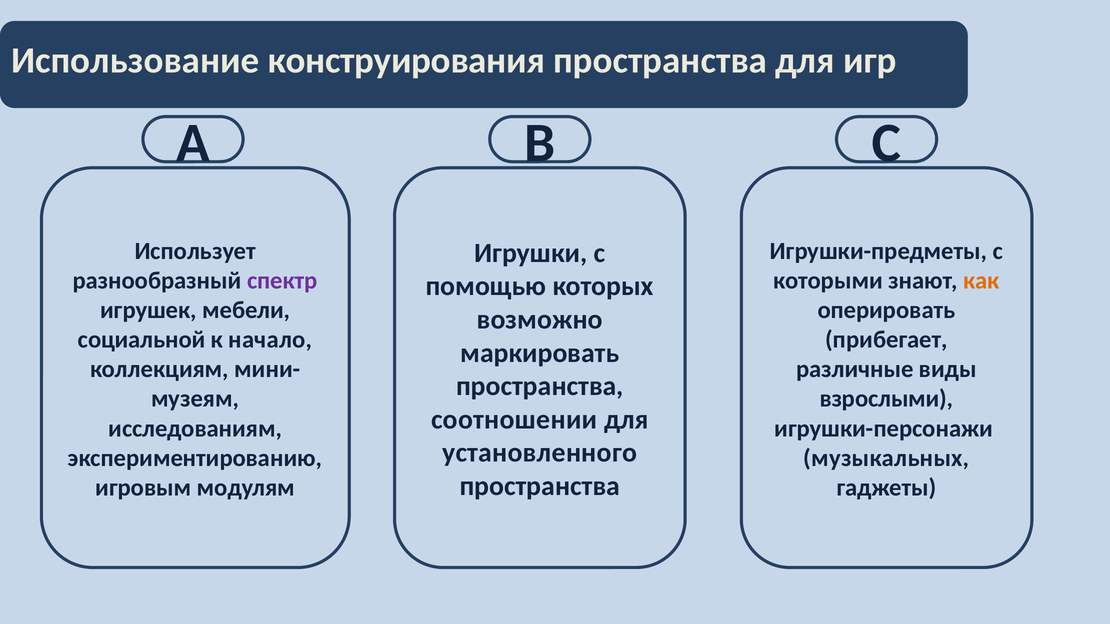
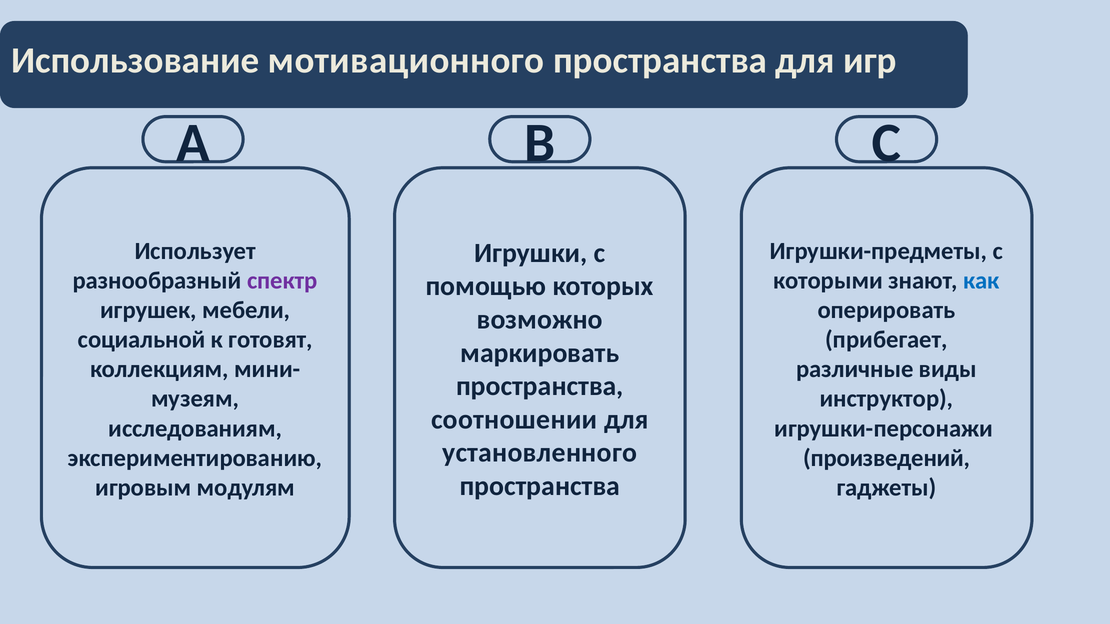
конструирования: конструирования -> мотивационного (406, 60)
как colour: orange -> blue (981, 281)
начало: начало -> готовят (270, 340)
взрослыми: взрослыми -> инструктор (886, 399)
музыкальных: музыкальных -> произведений (887, 458)
